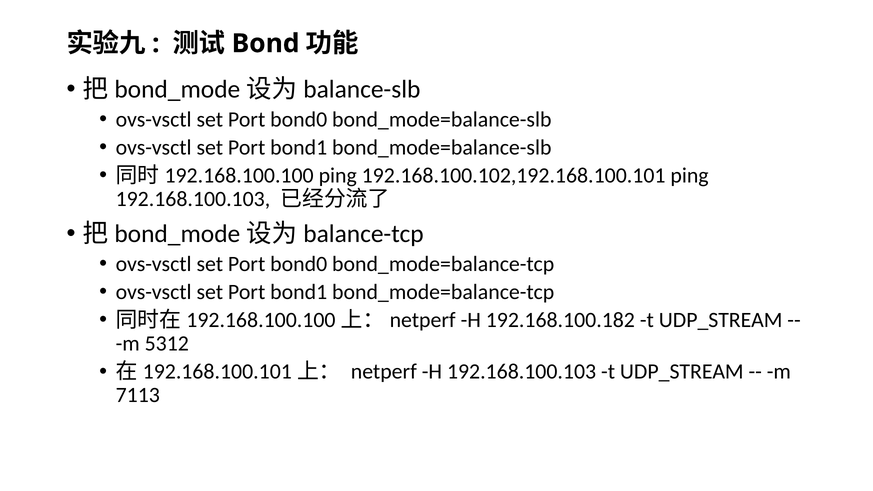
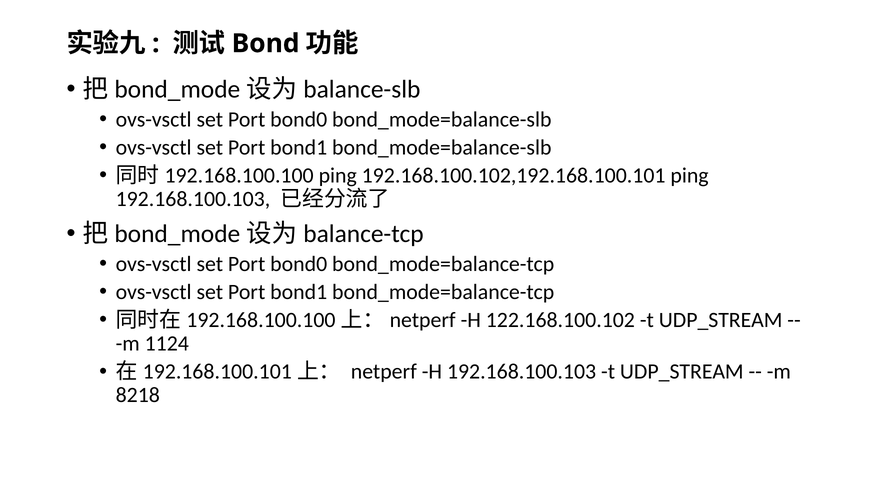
192.168.100.182: 192.168.100.182 -> 122.168.100.102 (560, 320)
5312: 5312 -> 1124 (167, 344)
7113: 7113 -> 8218 (138, 395)
